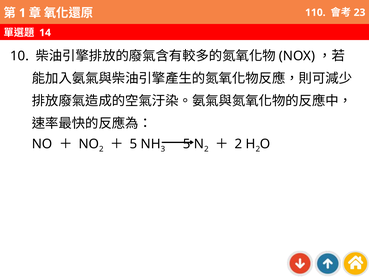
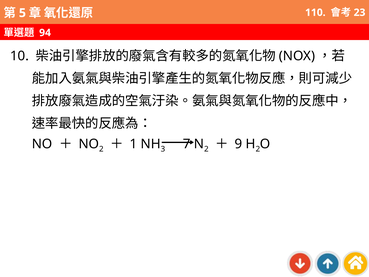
1: 1 -> 5 (22, 13)
14: 14 -> 94 (45, 33)
5: 5 -> 1 (133, 144)
3 5: 5 -> 7 (187, 144)
2: 2 -> 9 (238, 144)
